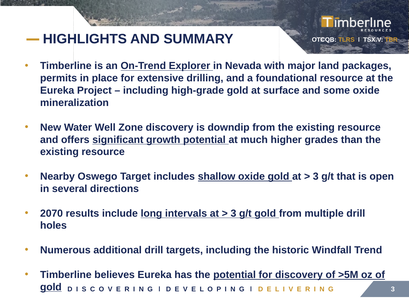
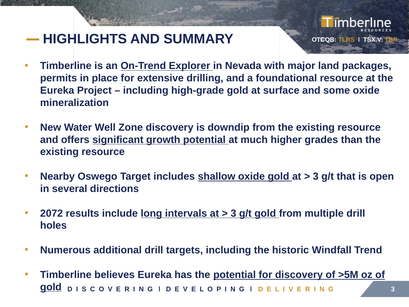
2070: 2070 -> 2072 (52, 213)
